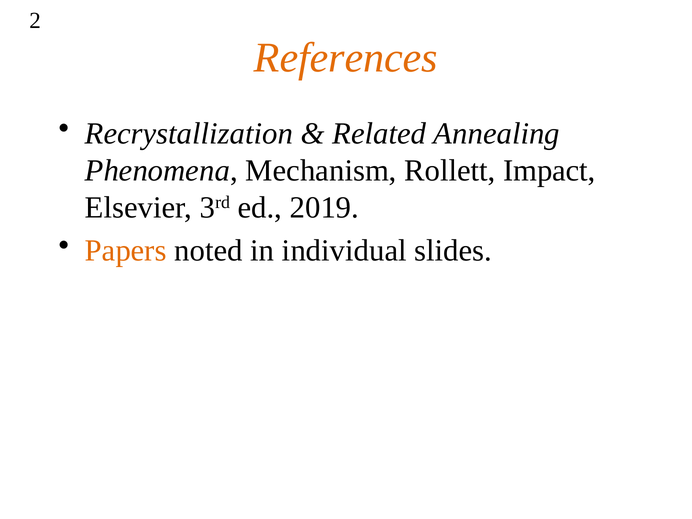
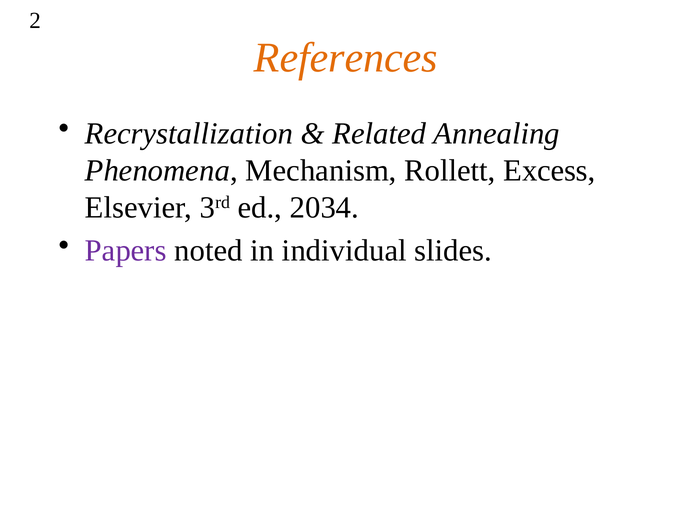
Impact: Impact -> Excess (549, 171)
2019: 2019 -> 2034 (324, 207)
Papers colour: orange -> purple (126, 251)
